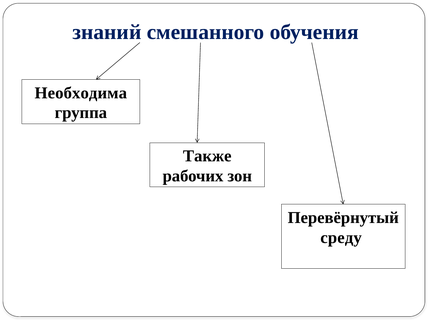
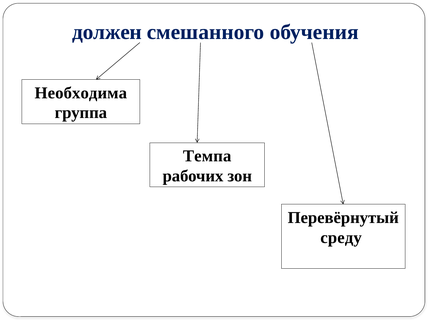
знаний: знаний -> должен (107, 32)
Также: Также -> Темпа (207, 156)
